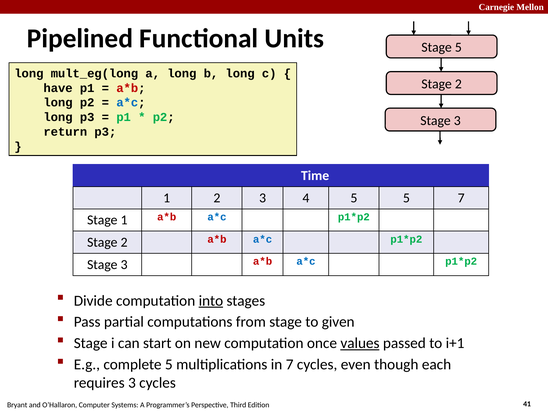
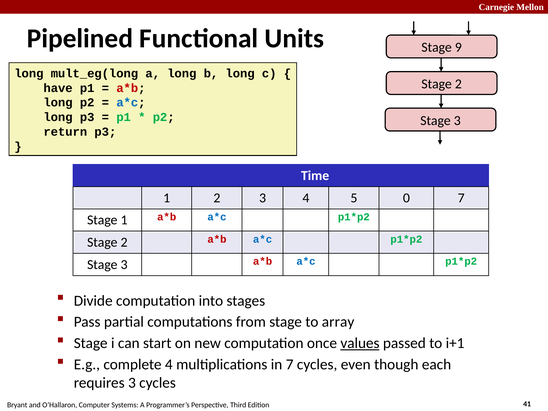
Stage 5: 5 -> 9 (458, 47)
5 5: 5 -> 0 (406, 198)
into underline: present -> none (211, 301)
given: given -> array (338, 322)
complete 5: 5 -> 4 (169, 365)
